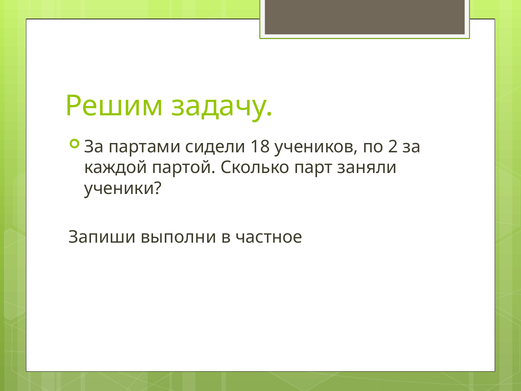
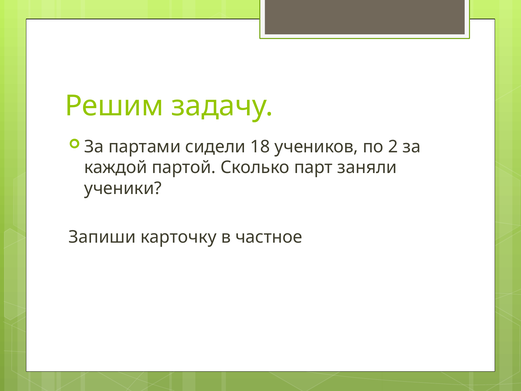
выполни: выполни -> карточку (178, 237)
